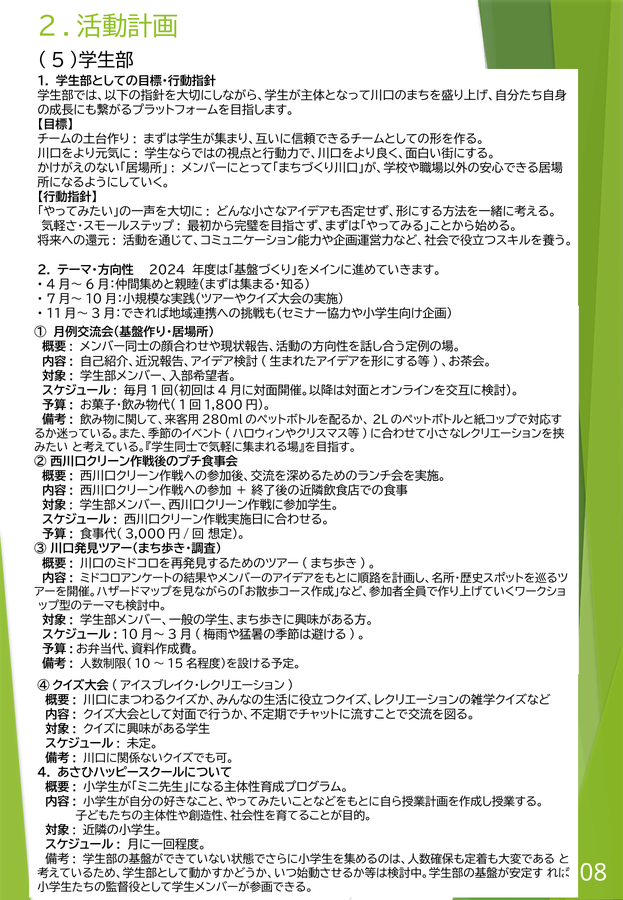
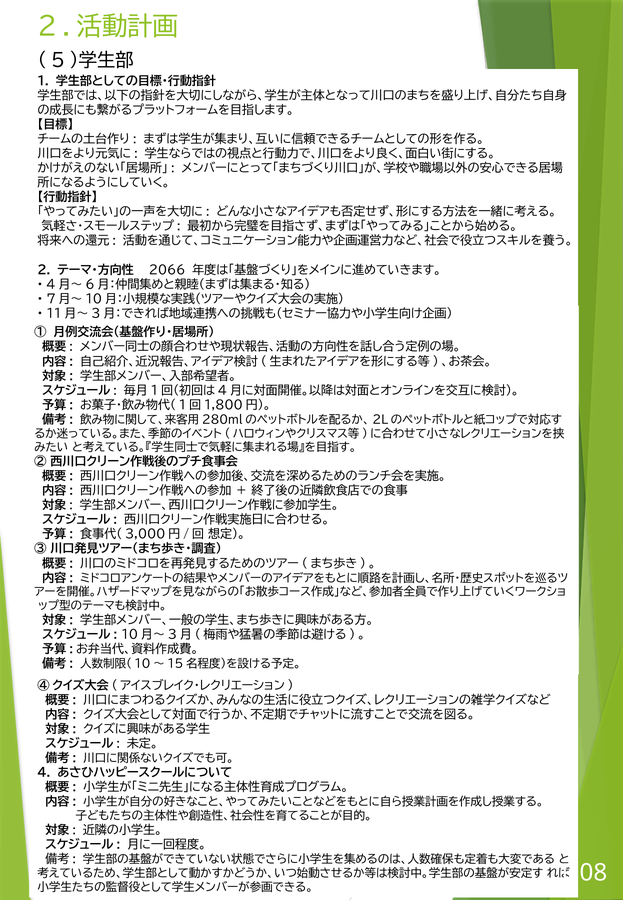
2024: 2024 -> 2066 (167, 270)
